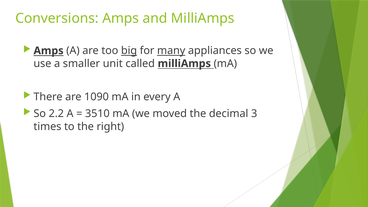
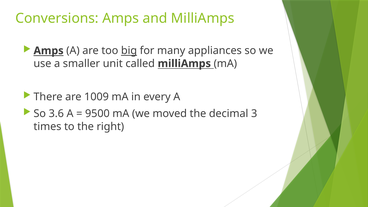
many underline: present -> none (171, 51)
1090: 1090 -> 1009 (97, 97)
2.2: 2.2 -> 3.6 (56, 114)
3510: 3510 -> 9500 (97, 114)
